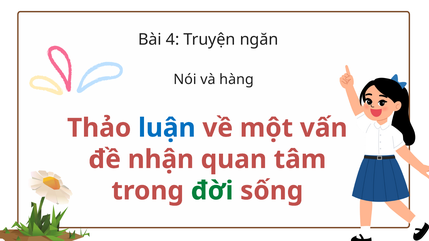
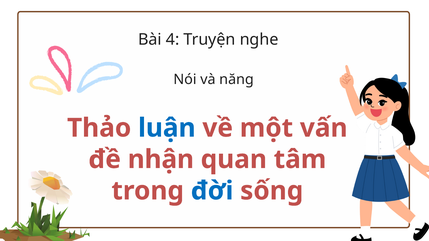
ngăn: ngăn -> nghe (259, 40)
hàng: hàng -> năng (237, 79)
đời colour: green -> blue (212, 191)
